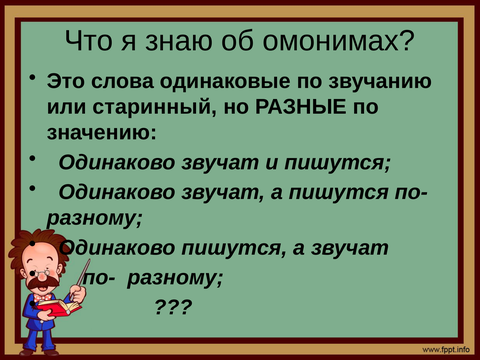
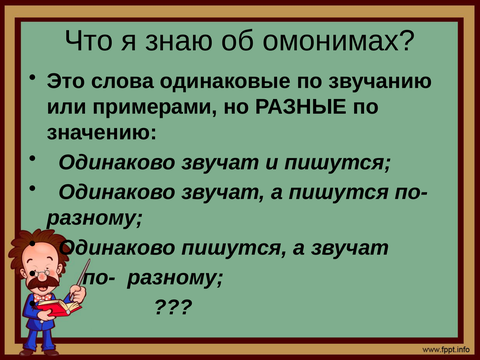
старинный: старинный -> примерами (155, 107)
